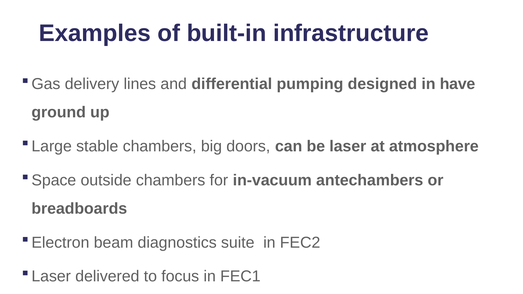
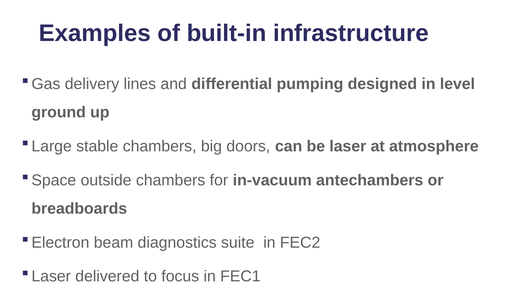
have: have -> level (457, 84)
